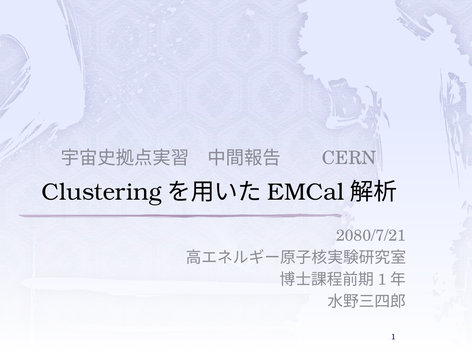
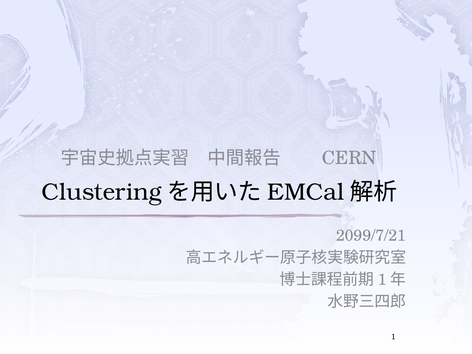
2080/7/21: 2080/7/21 -> 2099/7/21 (371, 236)
